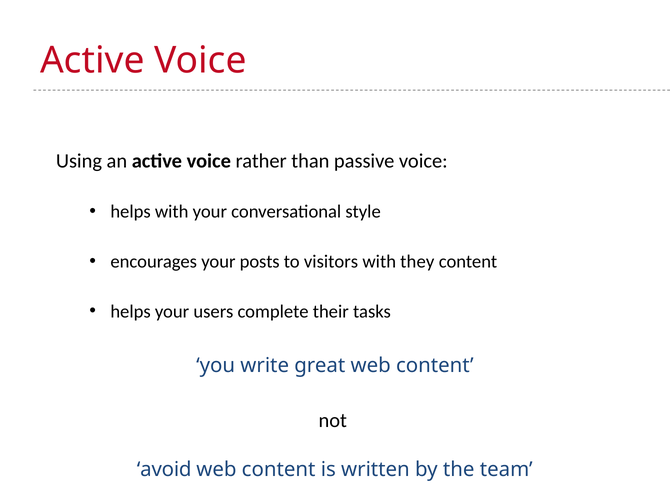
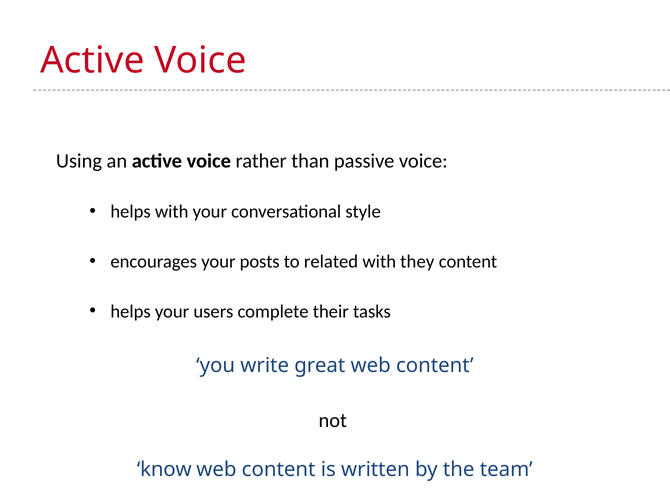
visitors: visitors -> related (331, 262)
avoid: avoid -> know (164, 470)
